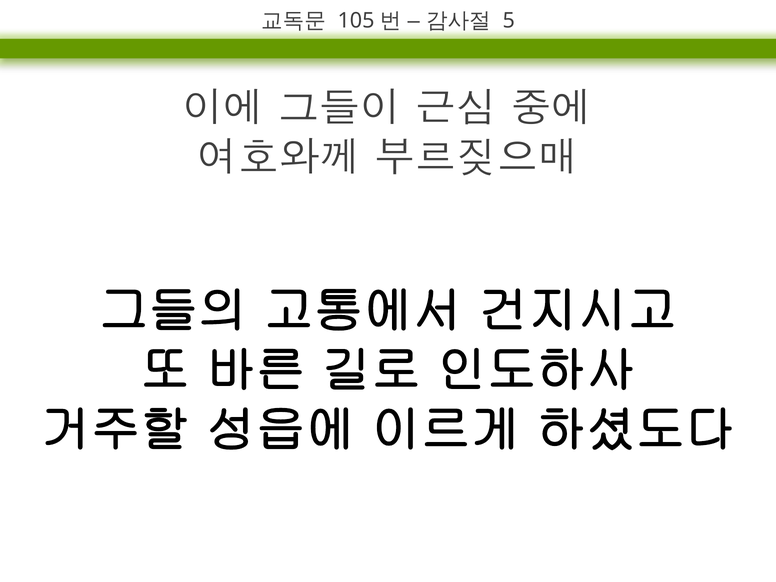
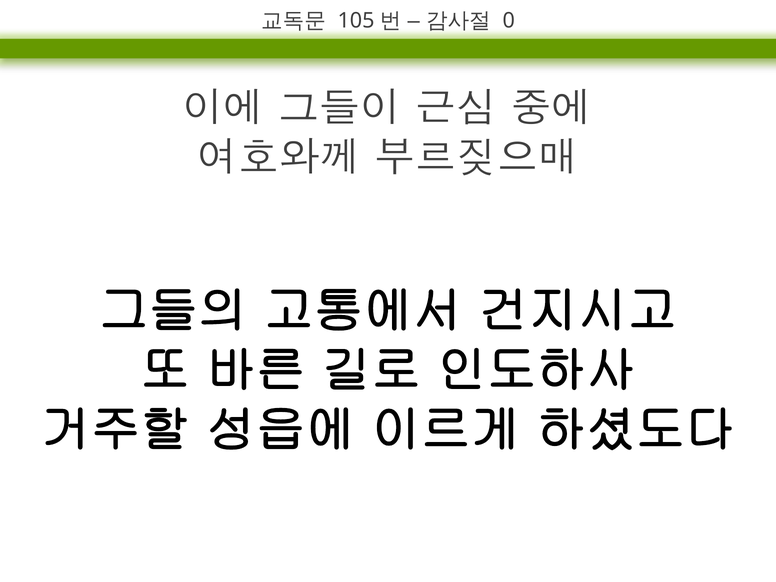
5: 5 -> 0 (509, 21)
